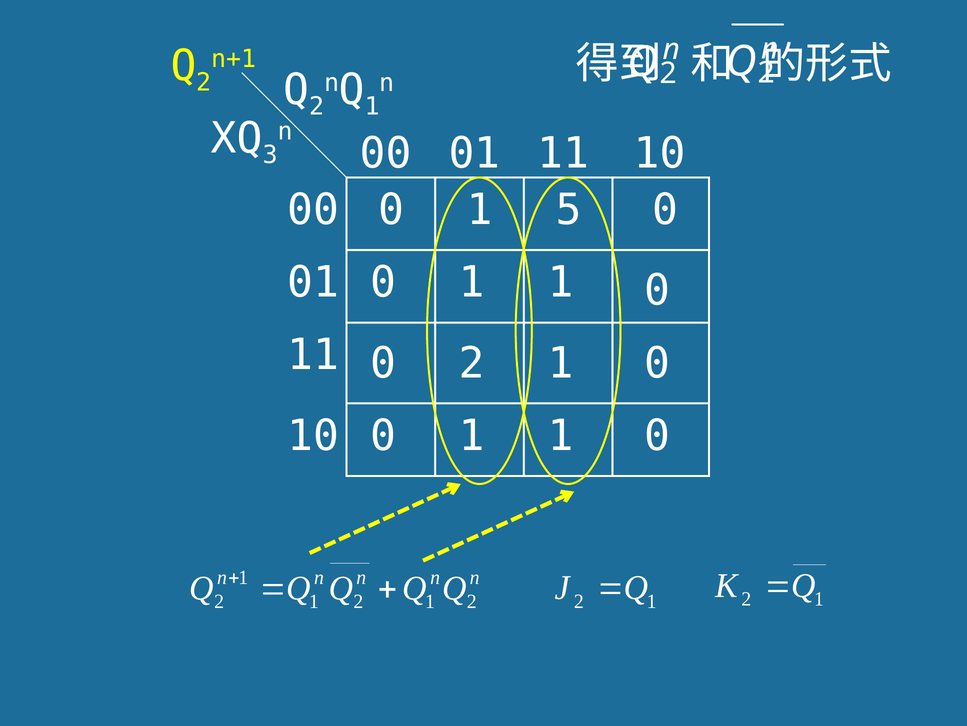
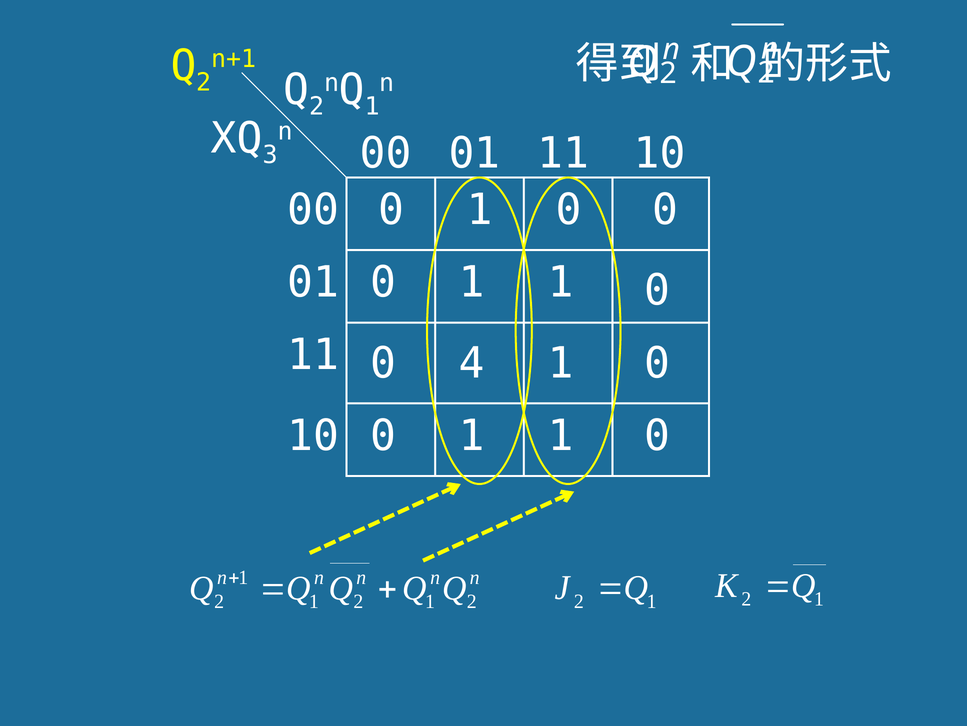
5: 5 -> 0 (569, 210)
0 2: 2 -> 4 (472, 363)
